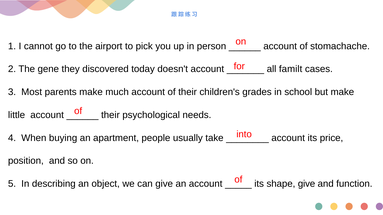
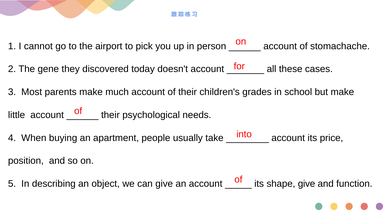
familt: familt -> these (291, 69)
